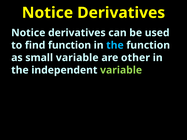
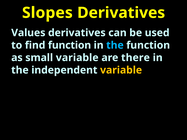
Notice: Notice -> Slopes (47, 13)
Notice: Notice -> Values (28, 33)
other: other -> there (135, 58)
variable colour: light green -> yellow (121, 70)
